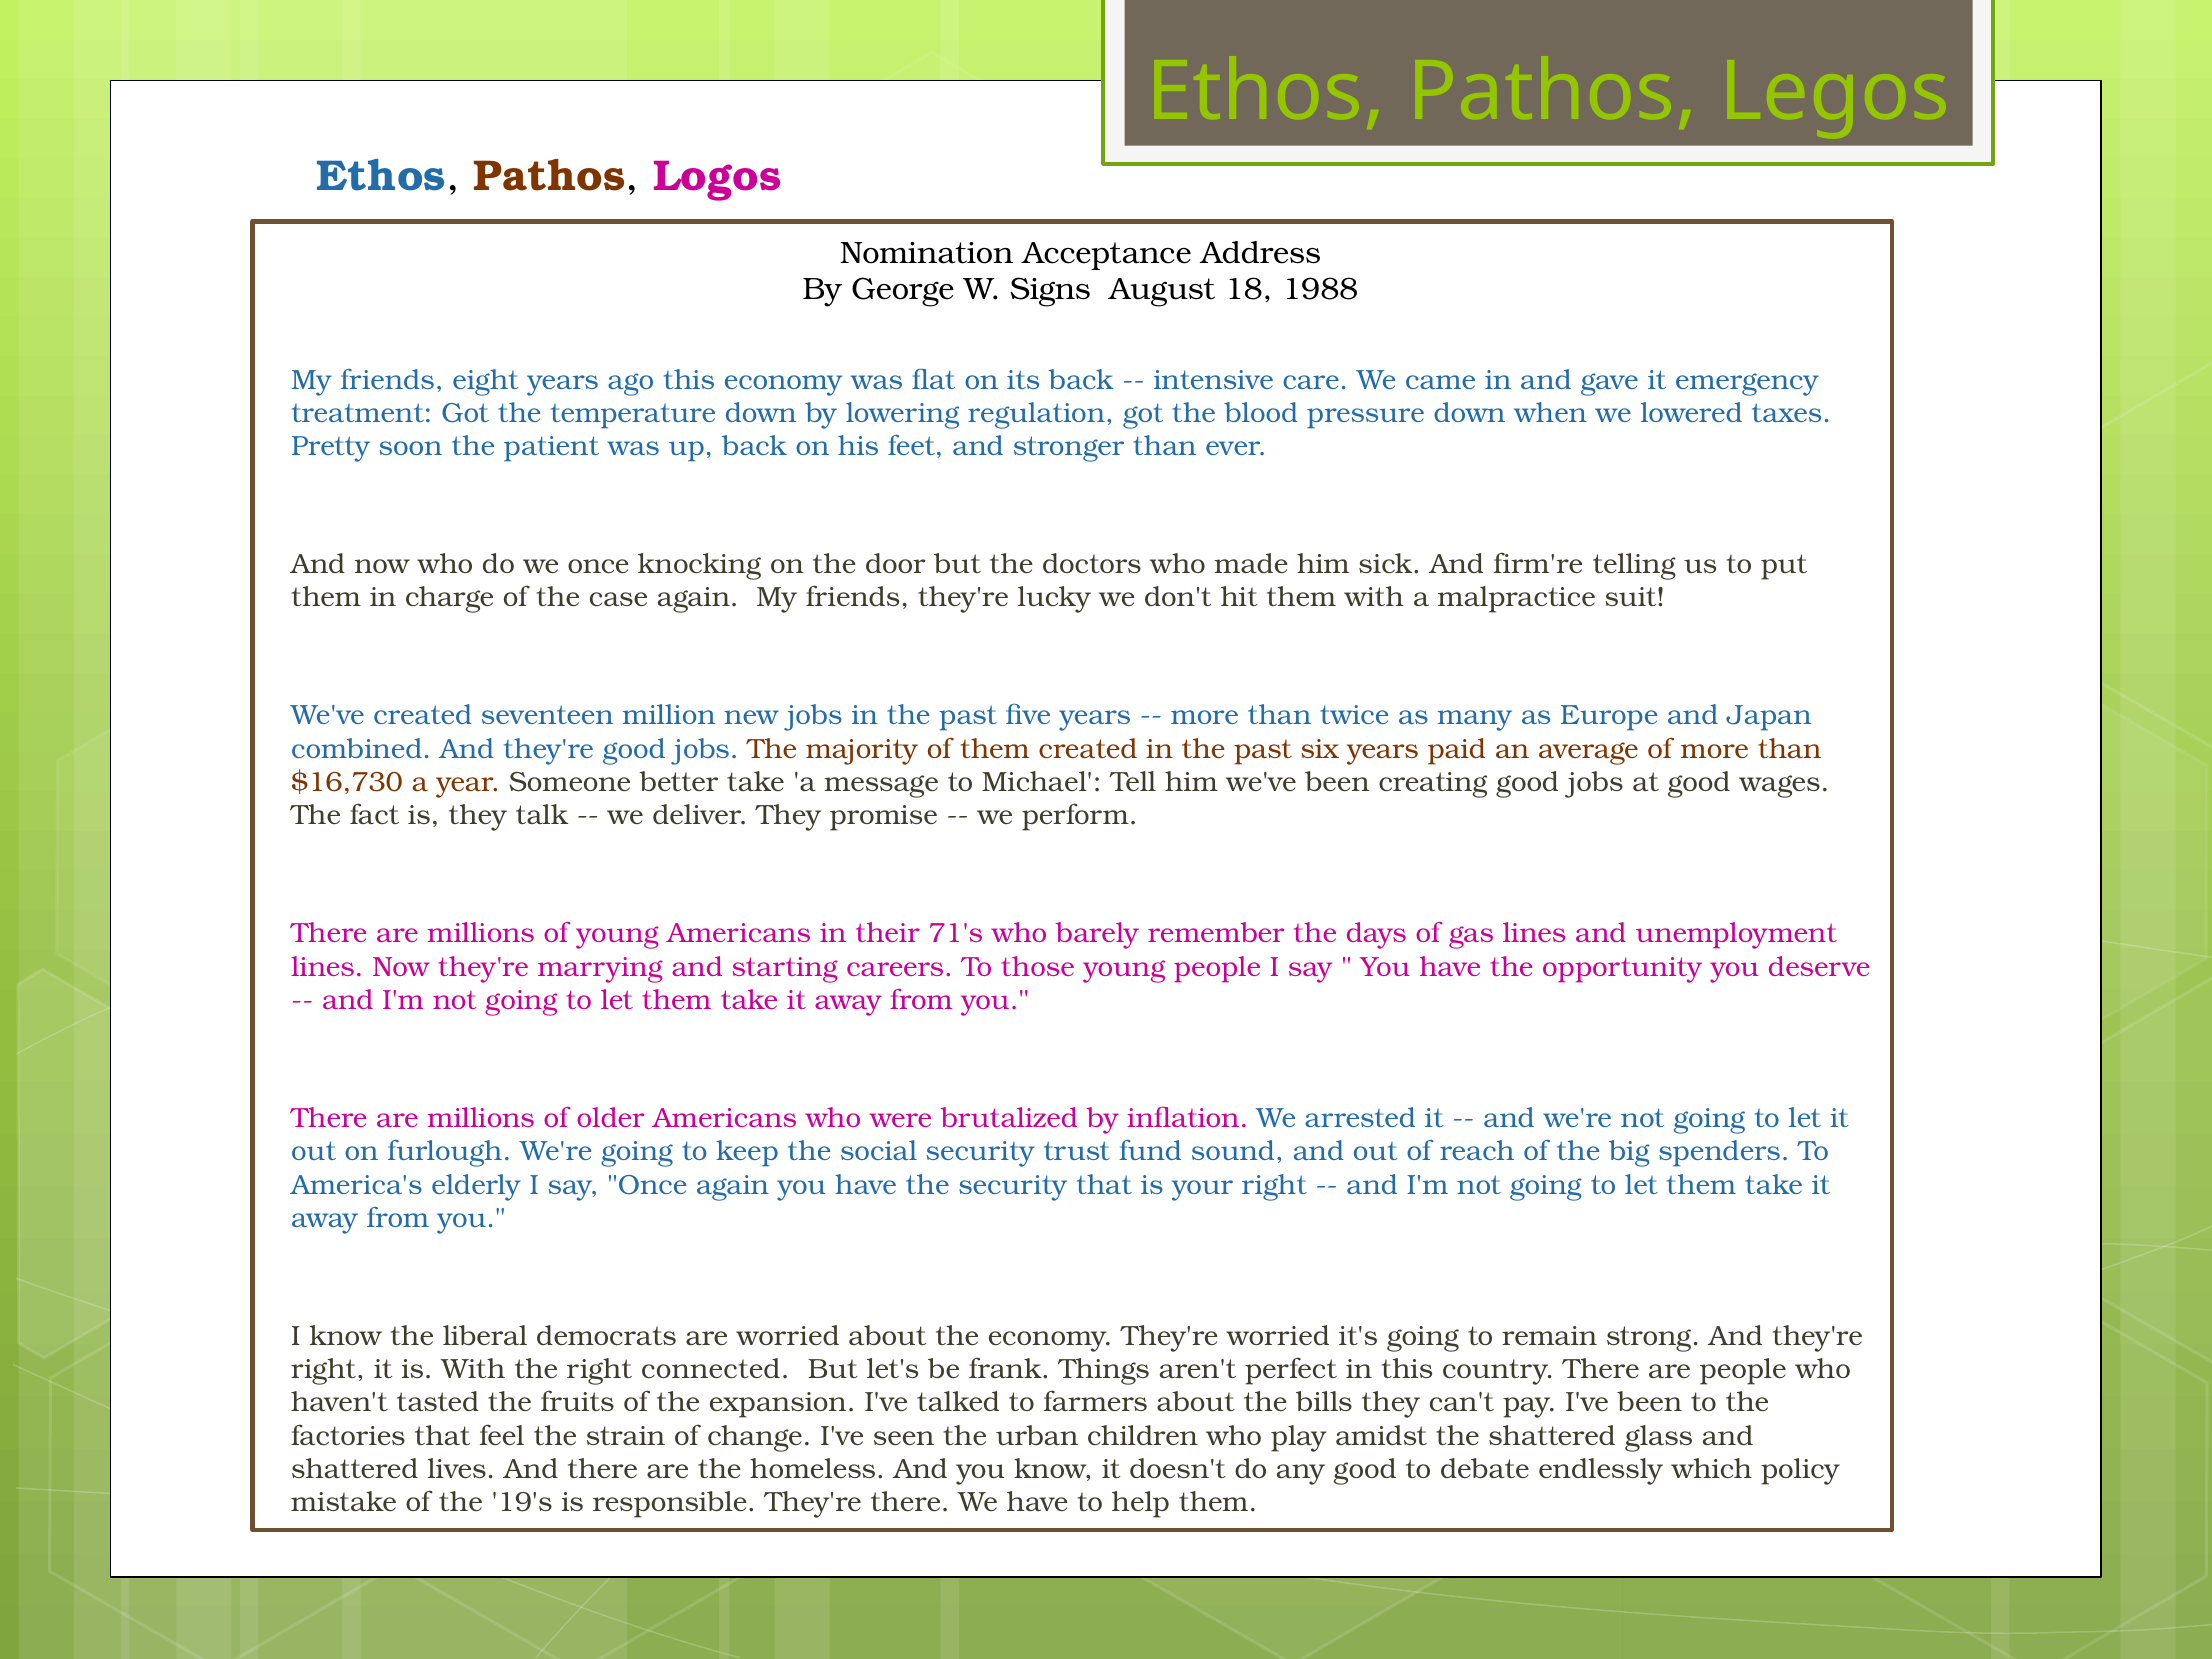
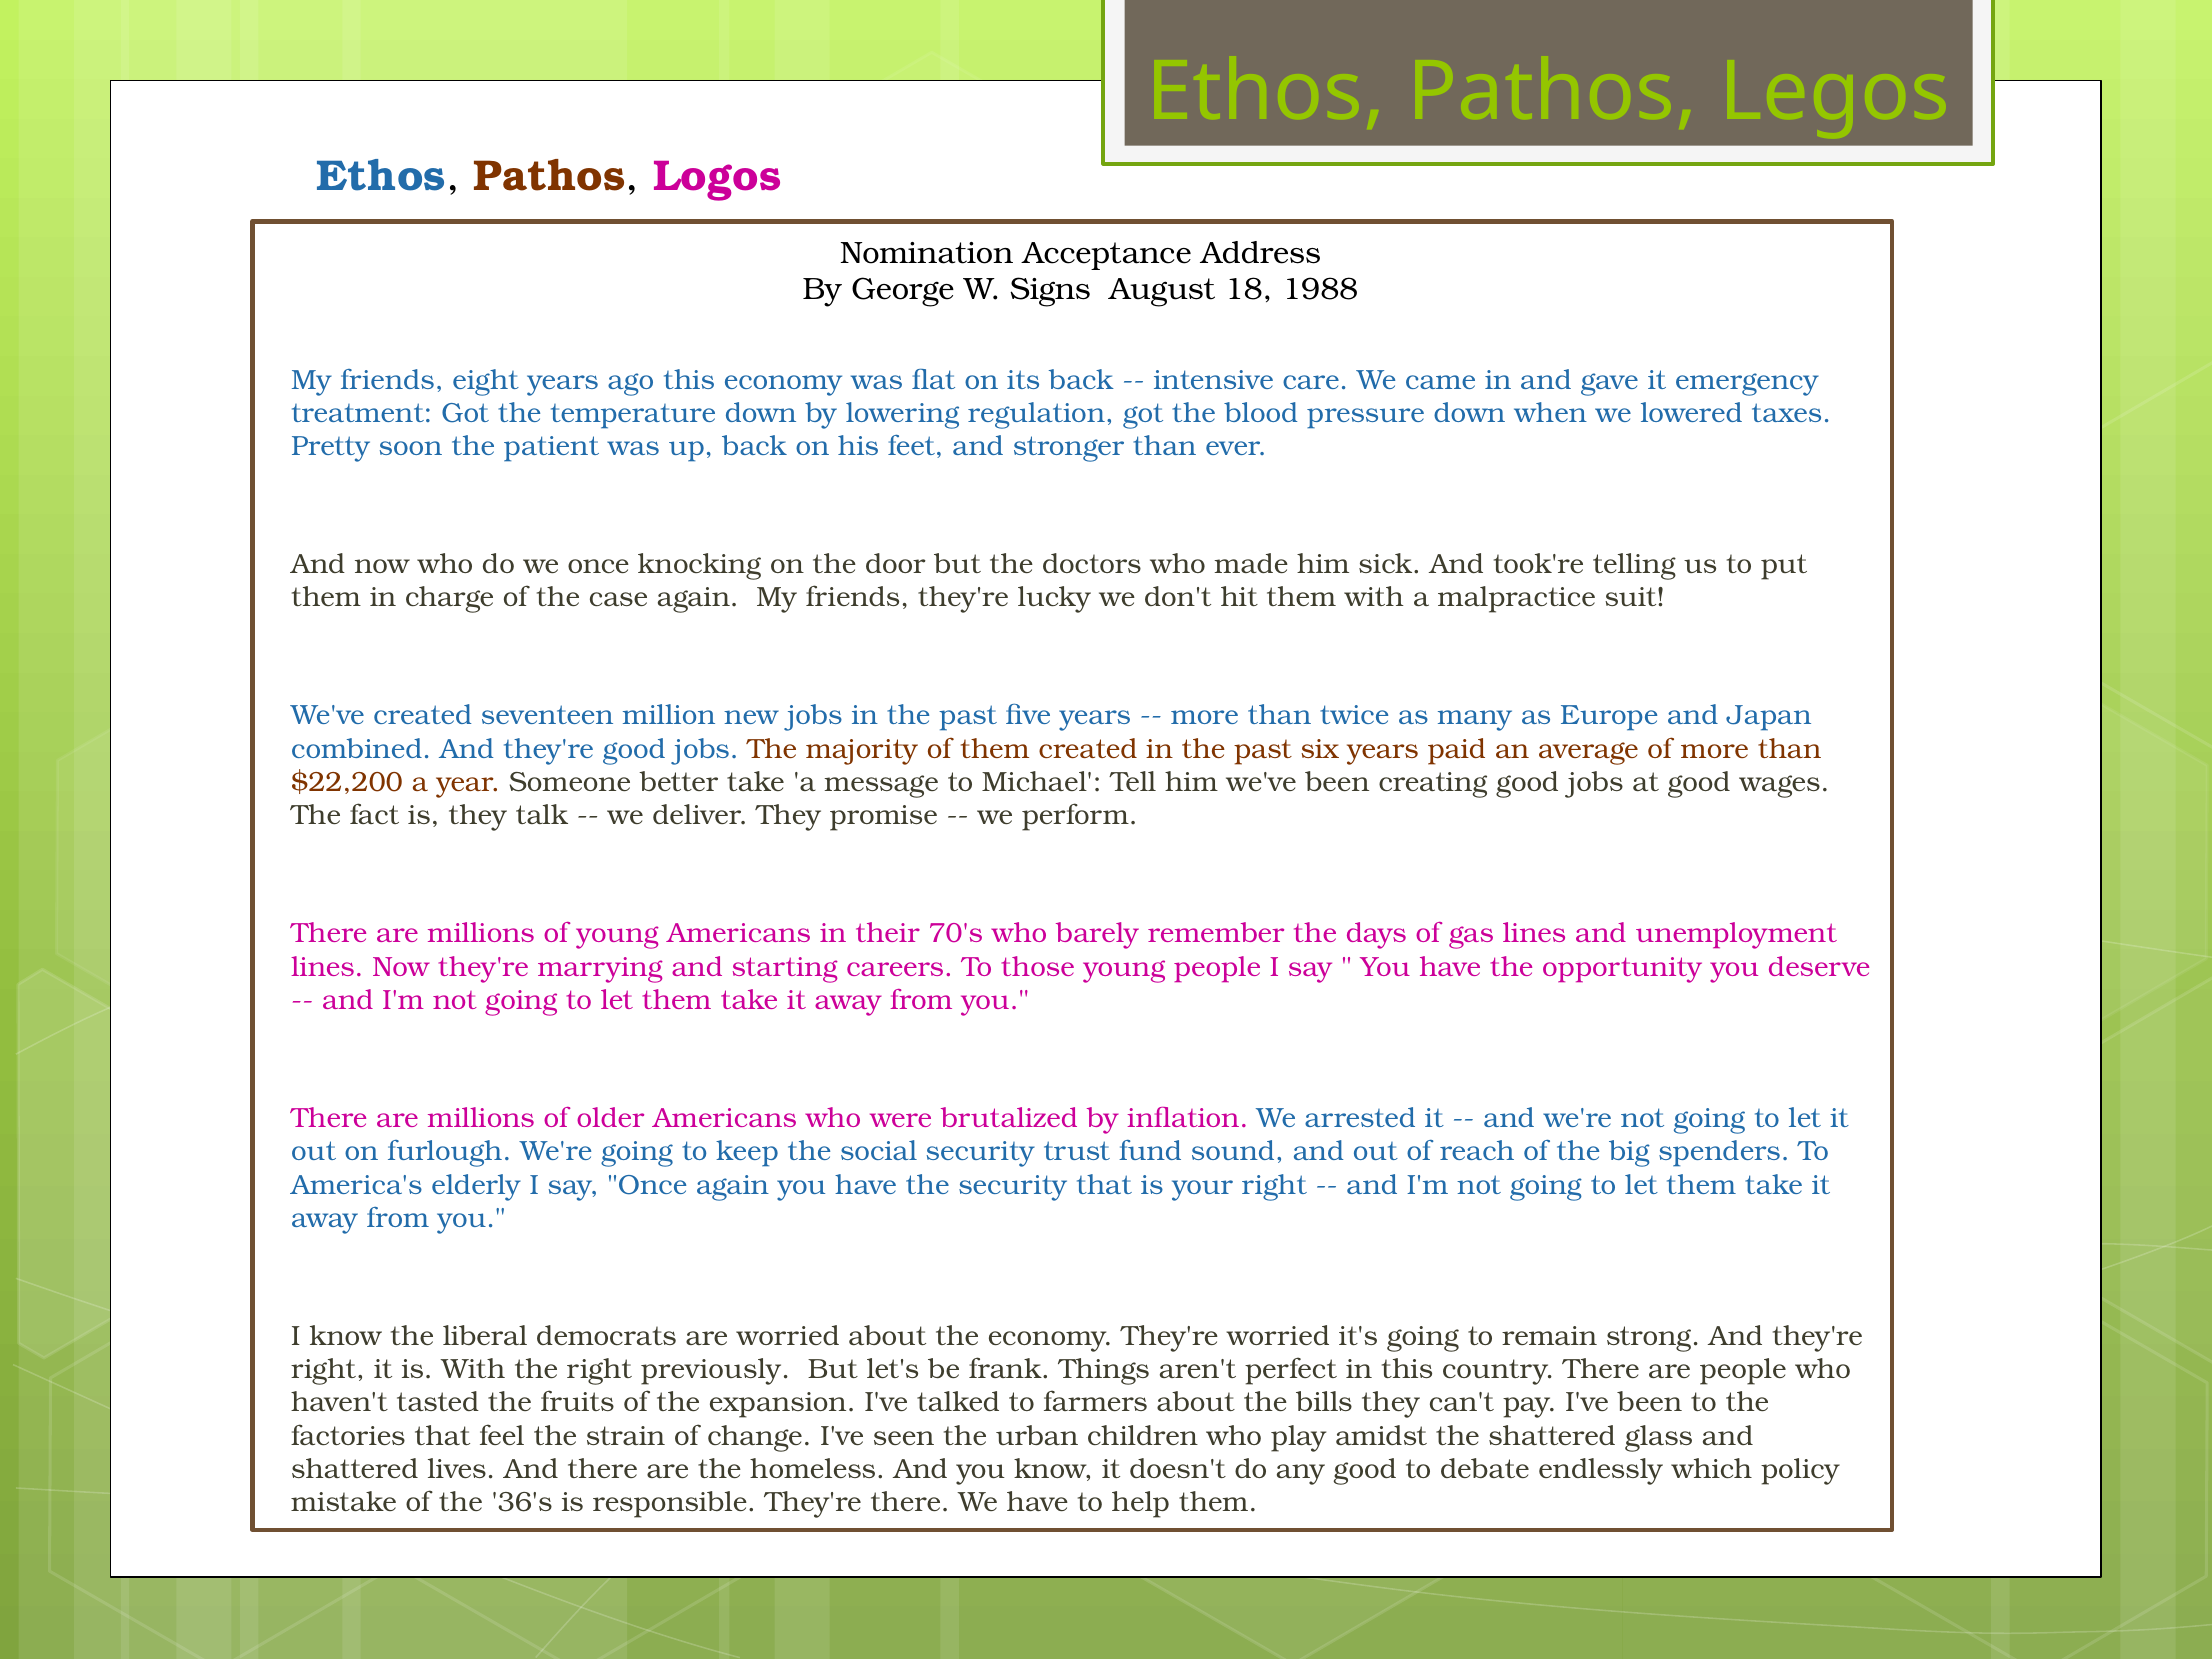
firm're: firm're -> took're (1538, 565)
$16,730: $16,730 -> $22,200 (347, 782)
71's: 71's -> 70's (956, 934)
connected: connected -> previously (715, 1370)
19's: 19's -> 36's (522, 1503)
